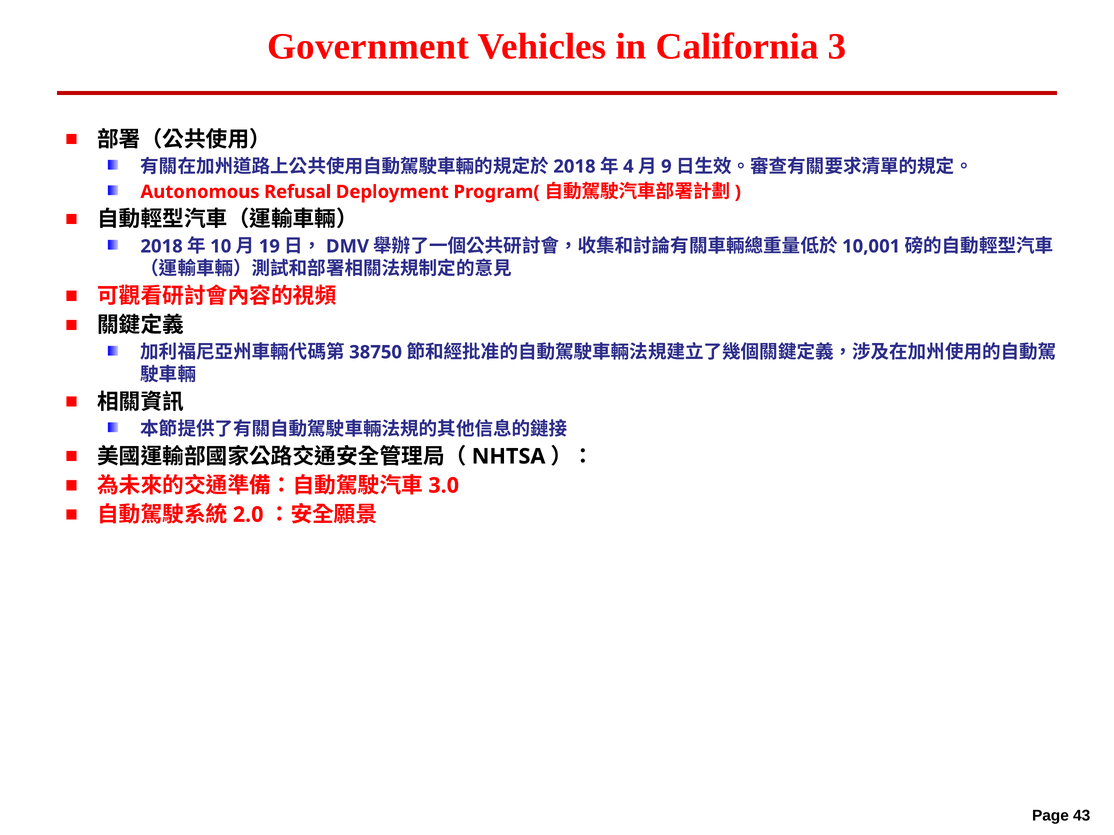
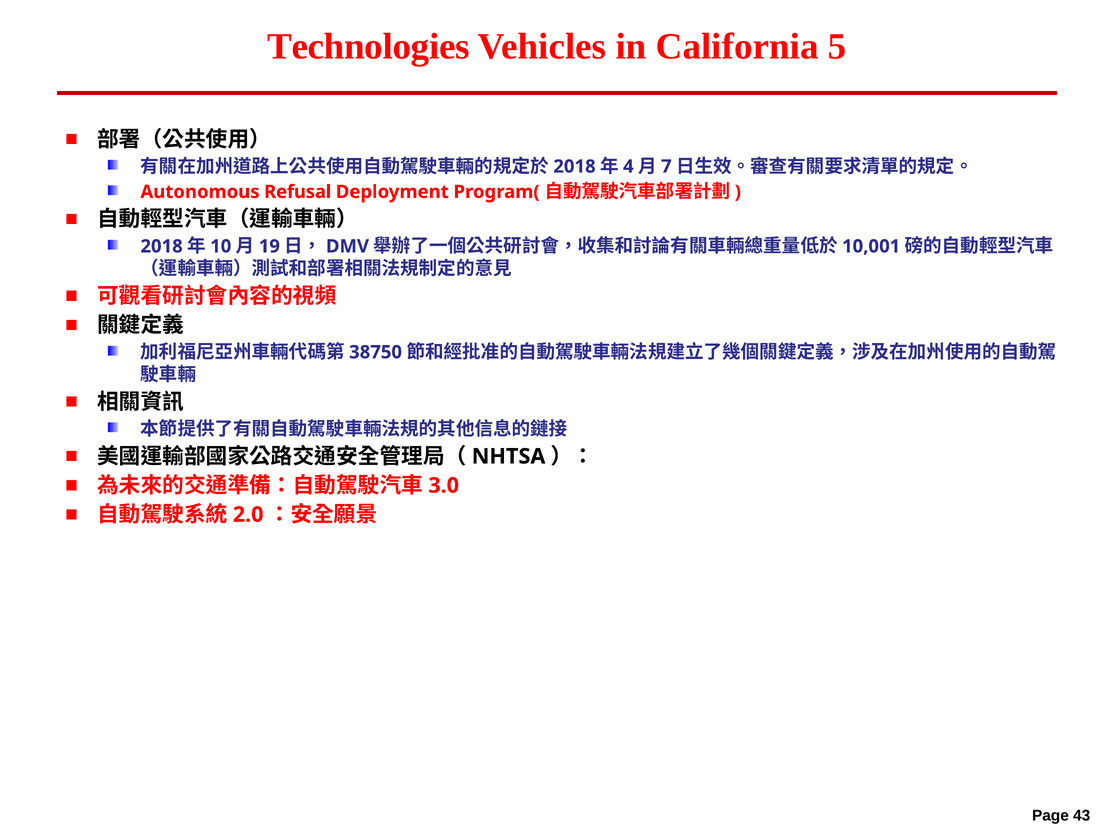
Government: Government -> Technologies (368, 47)
3: 3 -> 5 (837, 47)
9: 9 -> 7 (666, 167)
